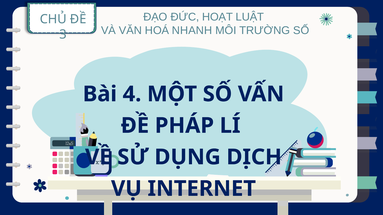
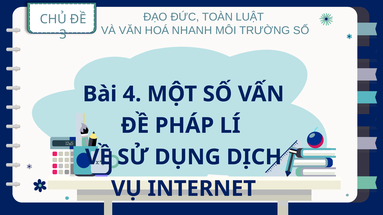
HOẠT: HOẠT -> TOÀN (218, 17)
